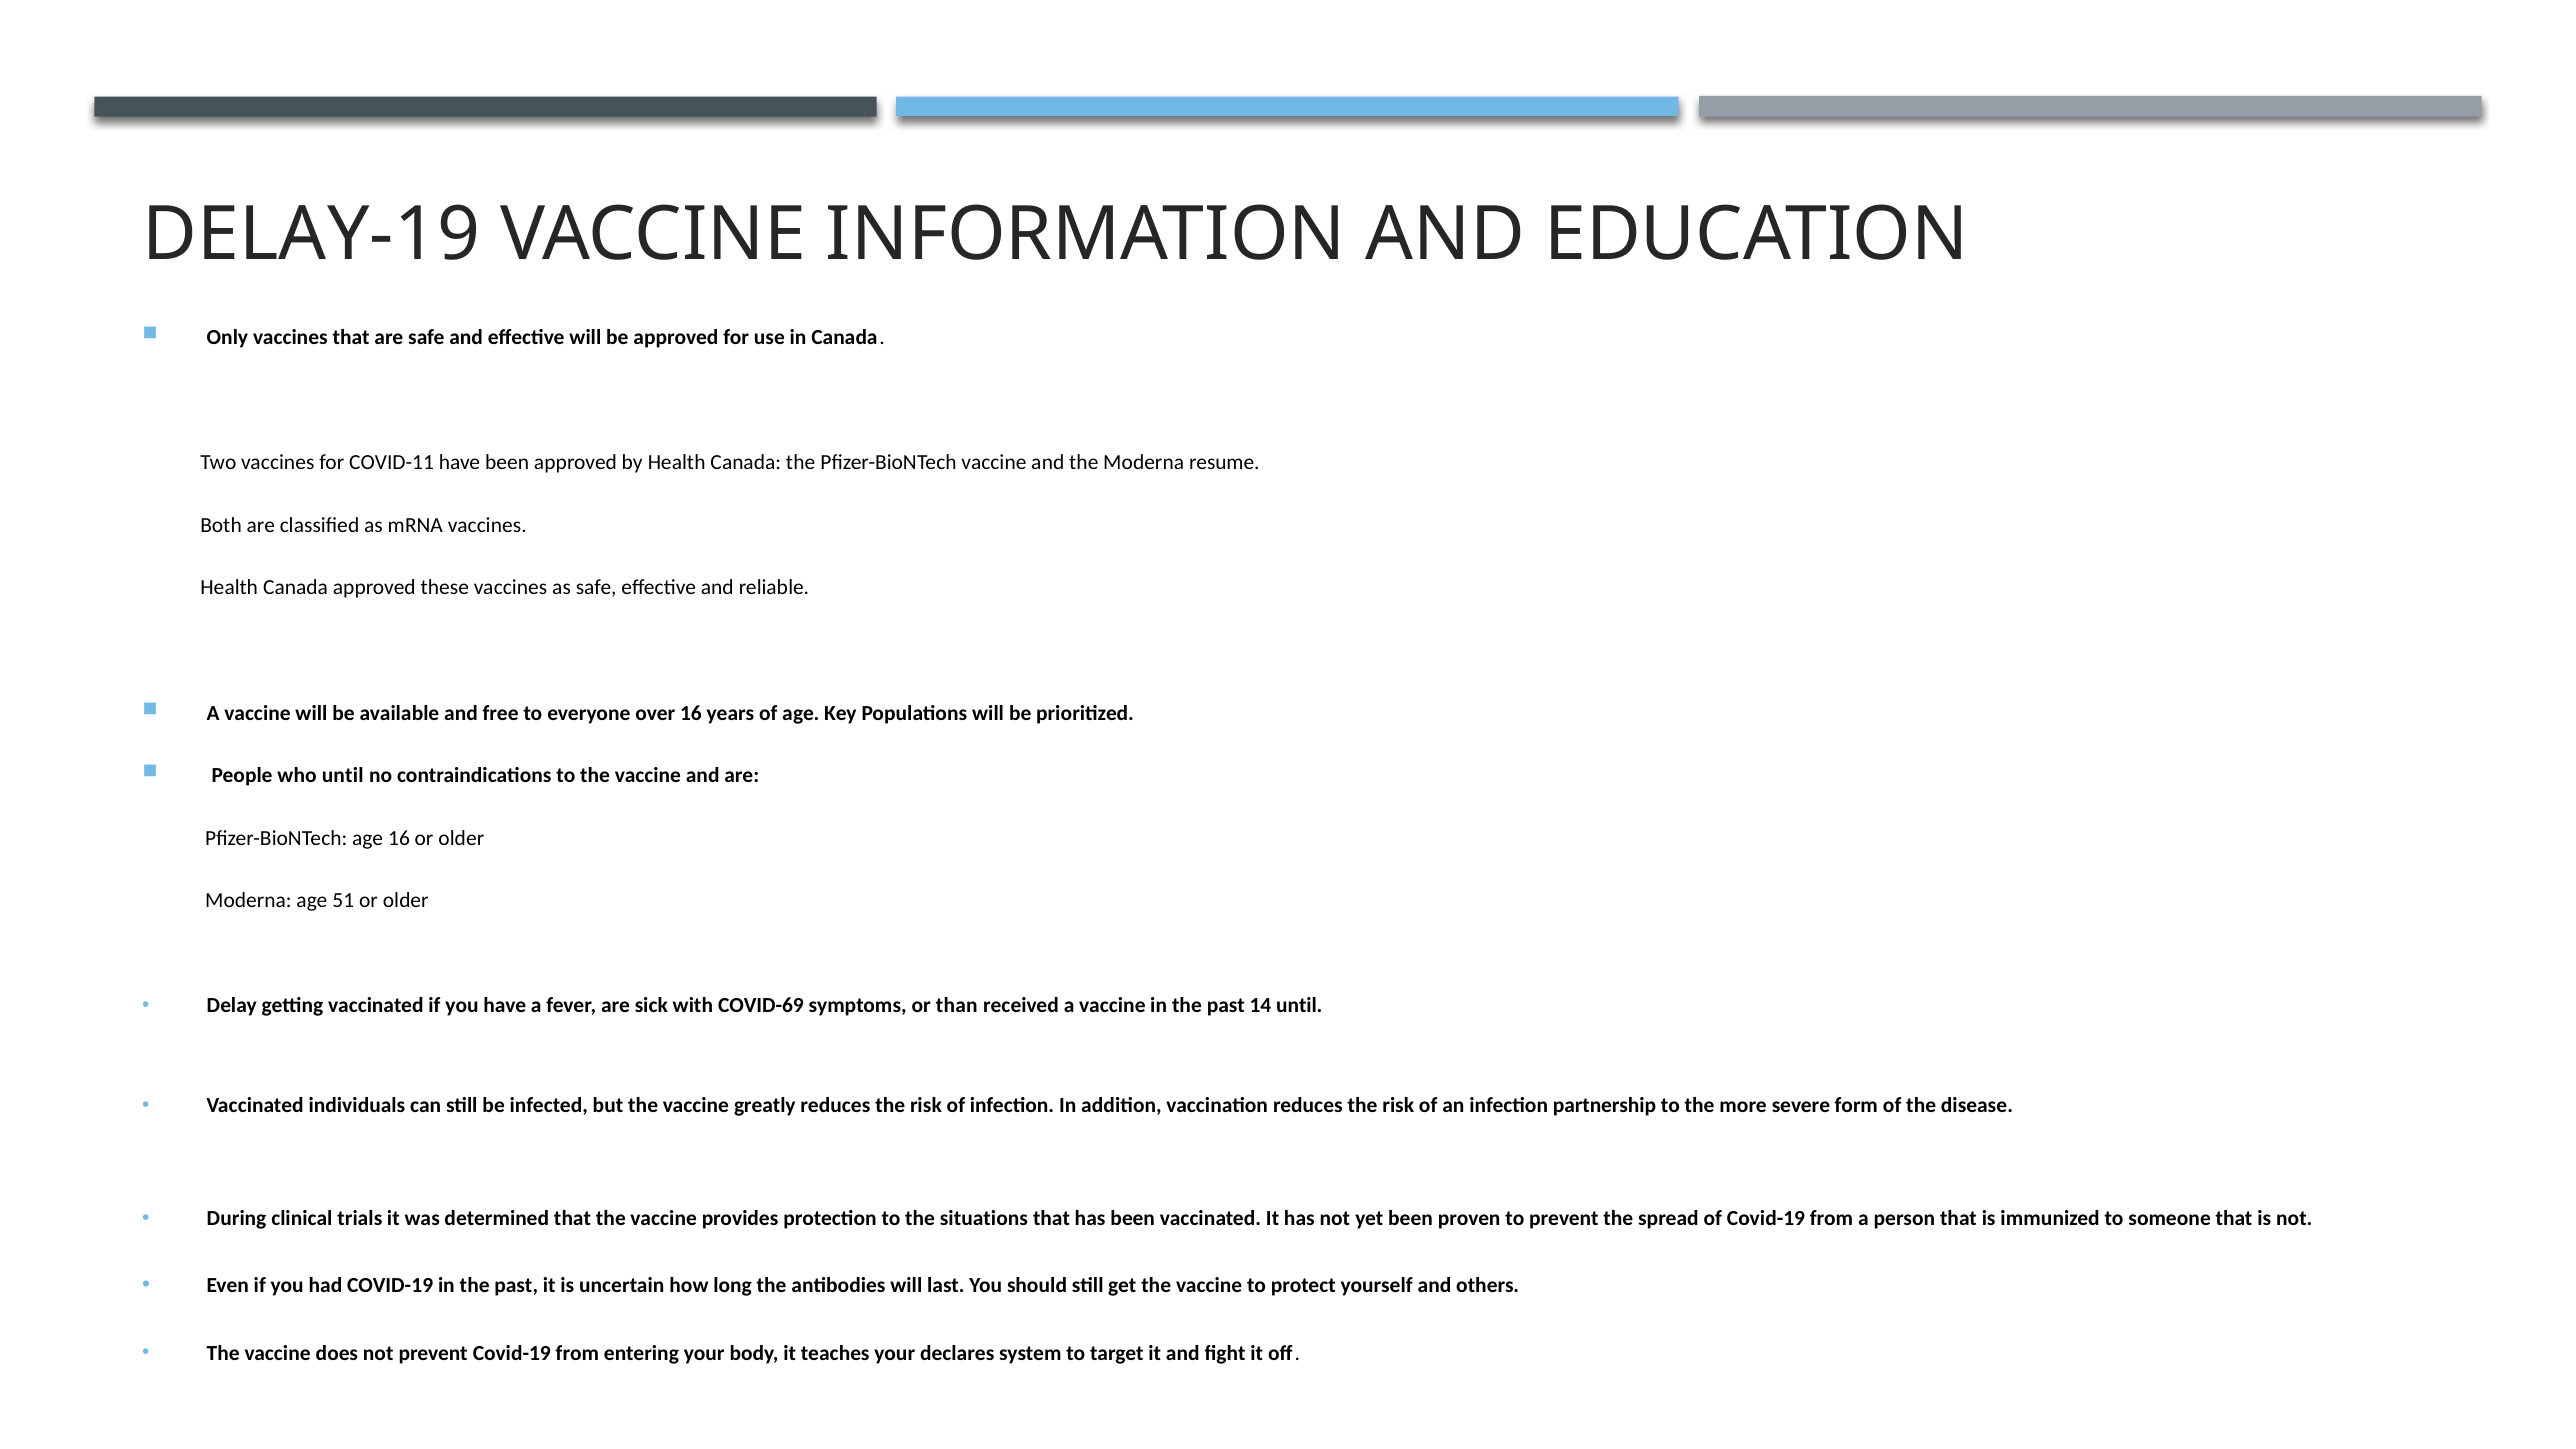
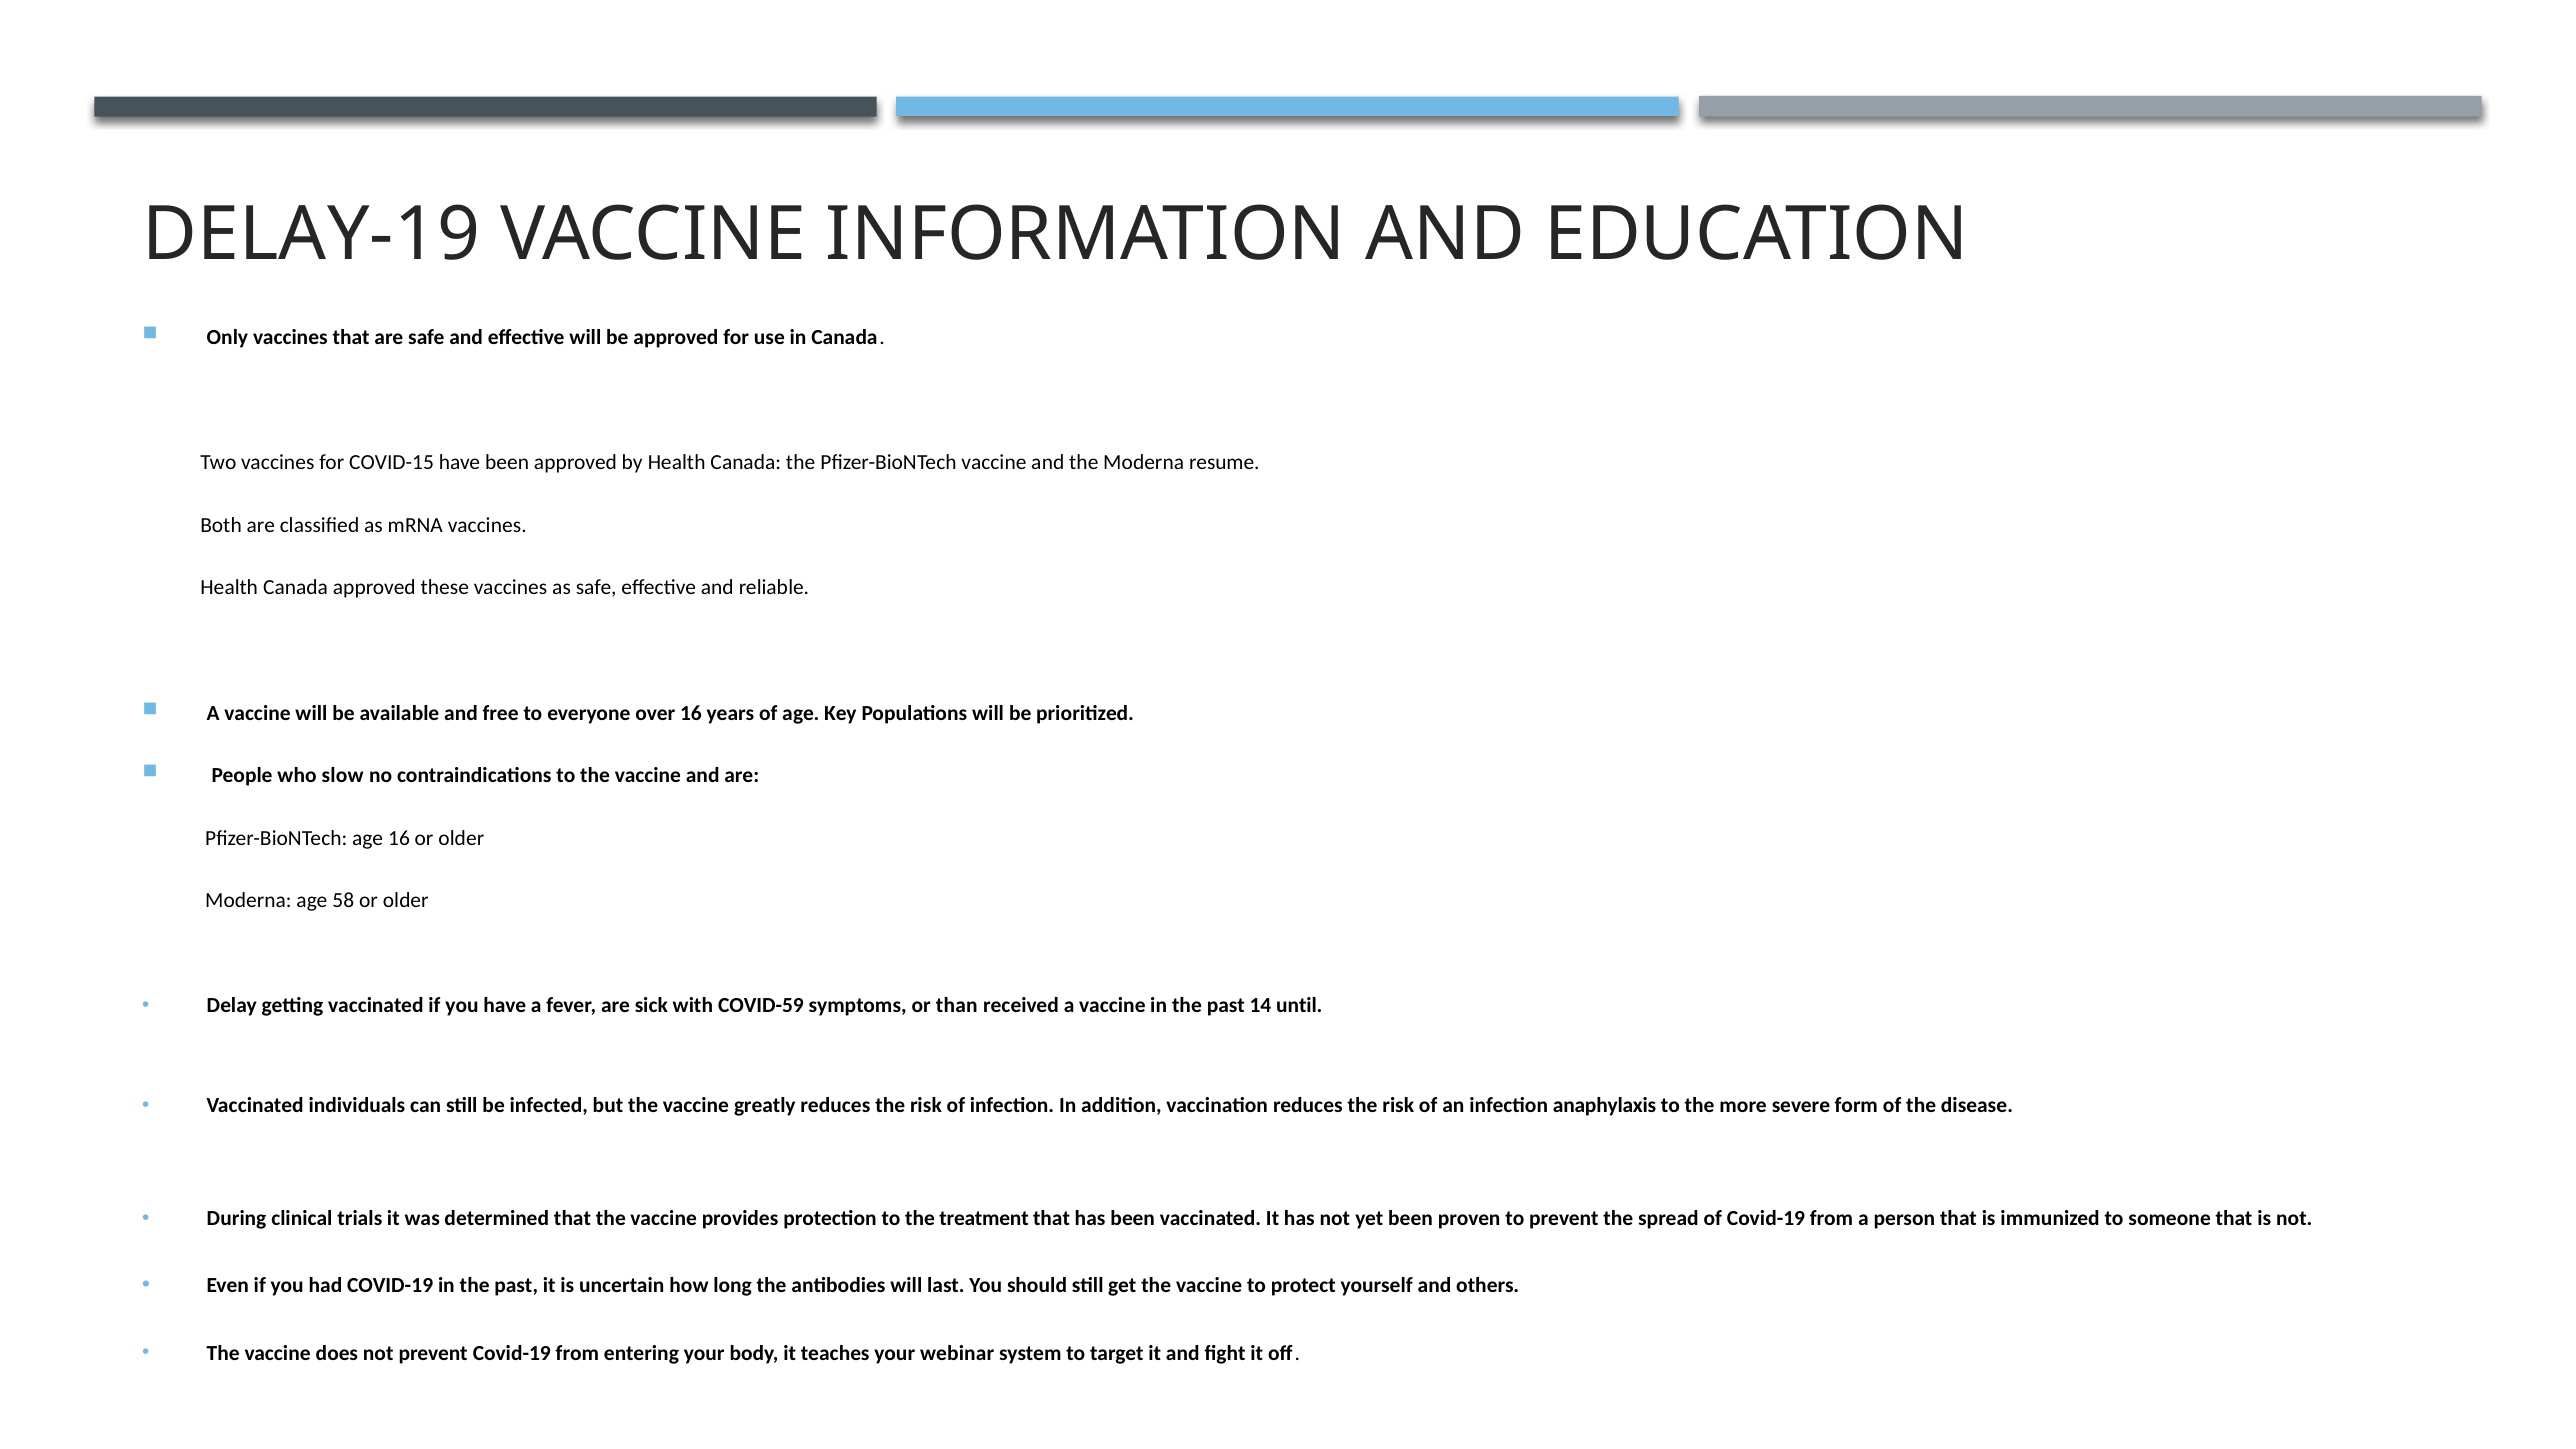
COVID-11: COVID-11 -> COVID-15 (392, 463)
who until: until -> slow (343, 776)
51: 51 -> 58 (343, 901)
COVID-69: COVID-69 -> COVID-59 (761, 1006)
partnership: partnership -> anaphylaxis (1605, 1106)
situations: situations -> treatment (984, 1219)
declares: declares -> webinar (957, 1353)
